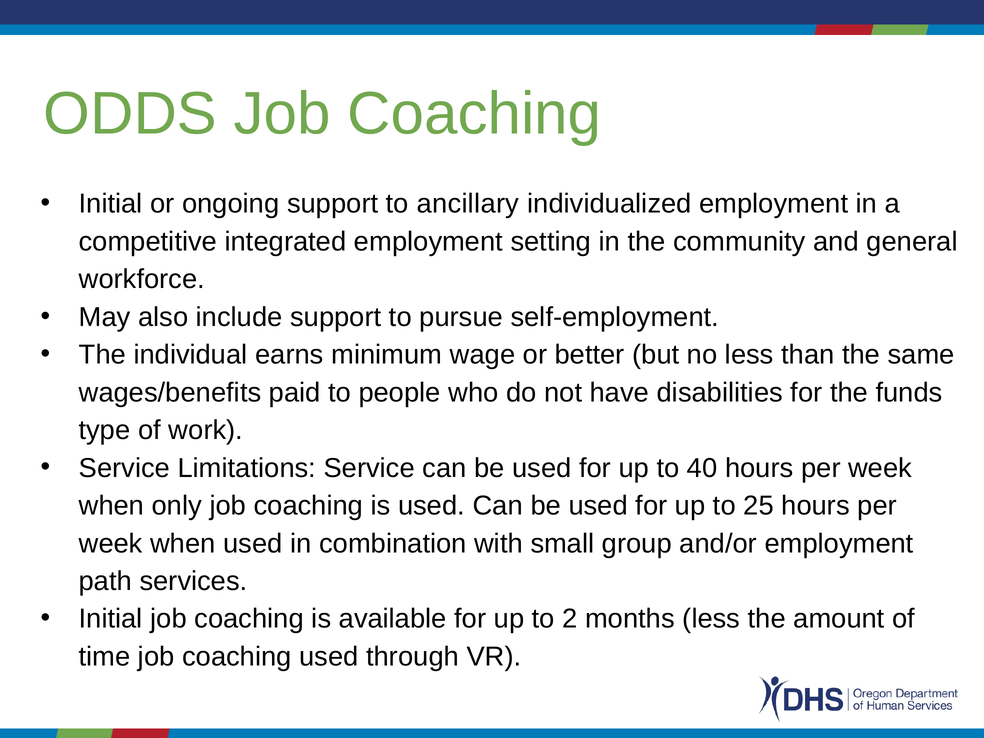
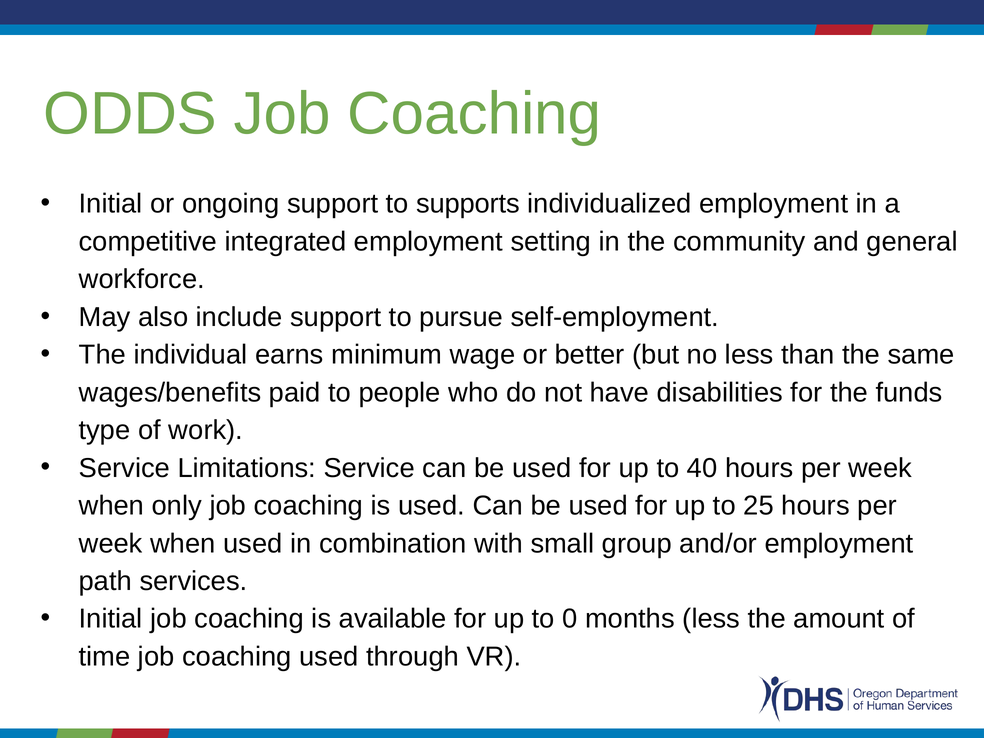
ancillary: ancillary -> supports (468, 204)
2: 2 -> 0 (570, 619)
